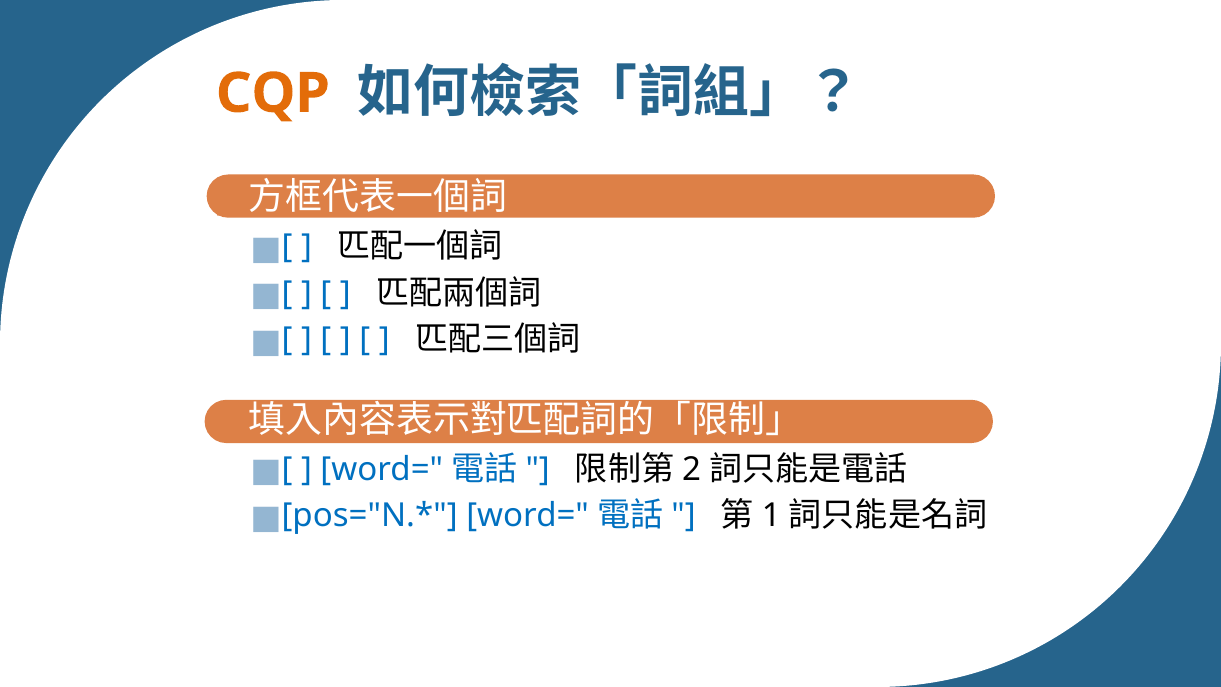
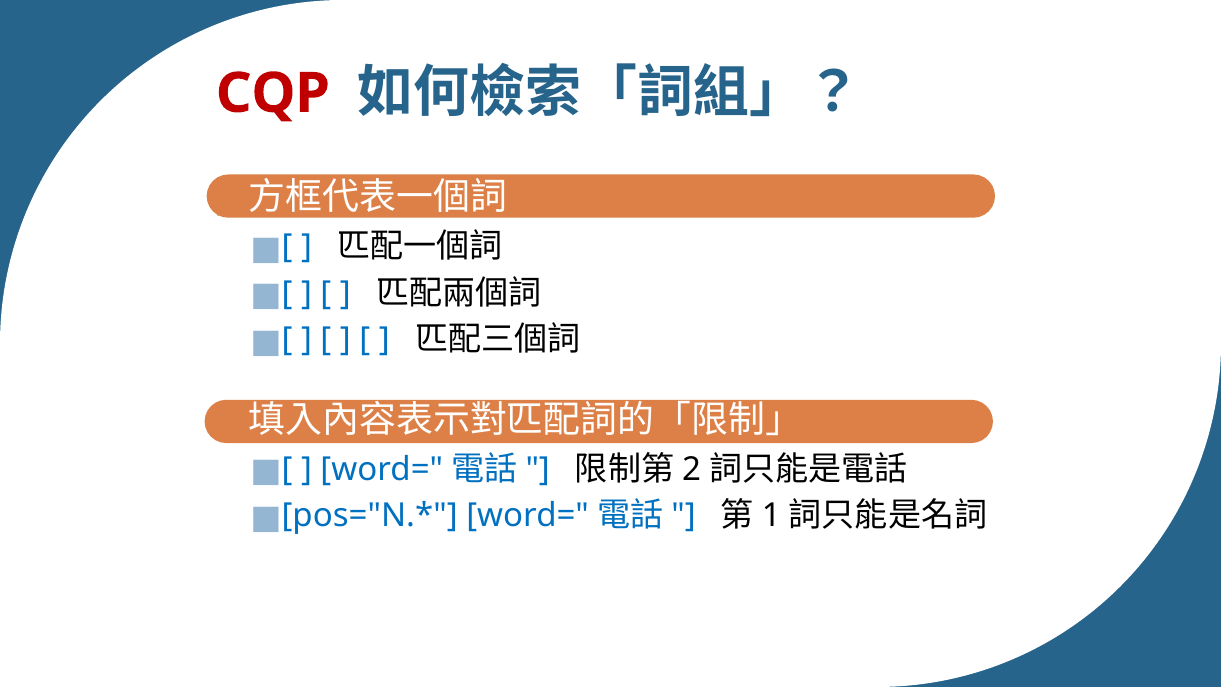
CQP colour: orange -> red (273, 93)
